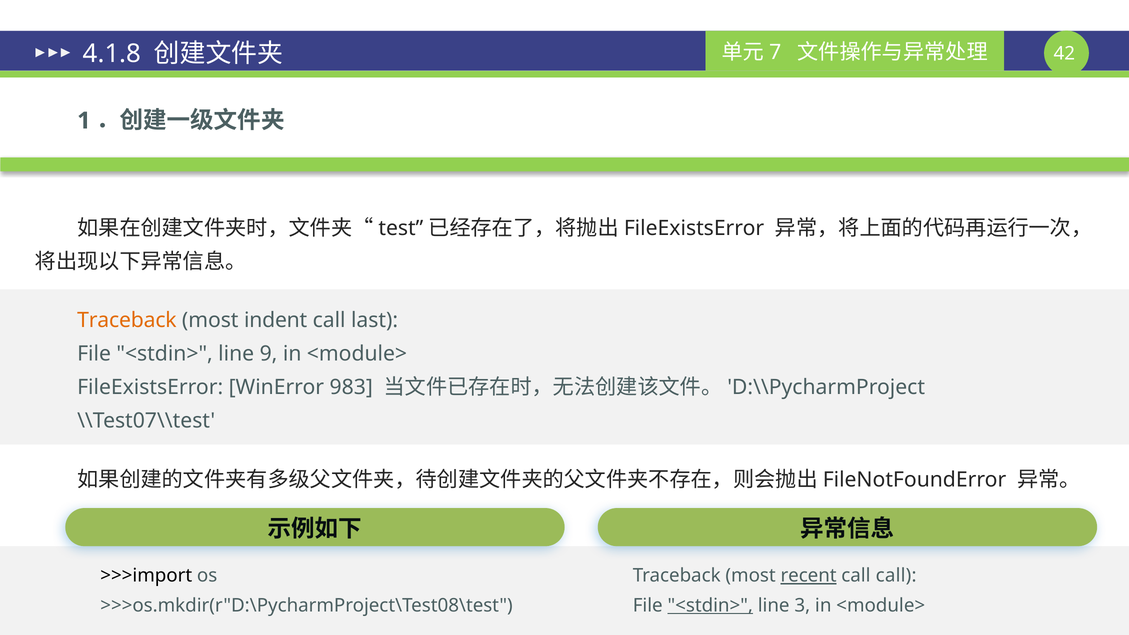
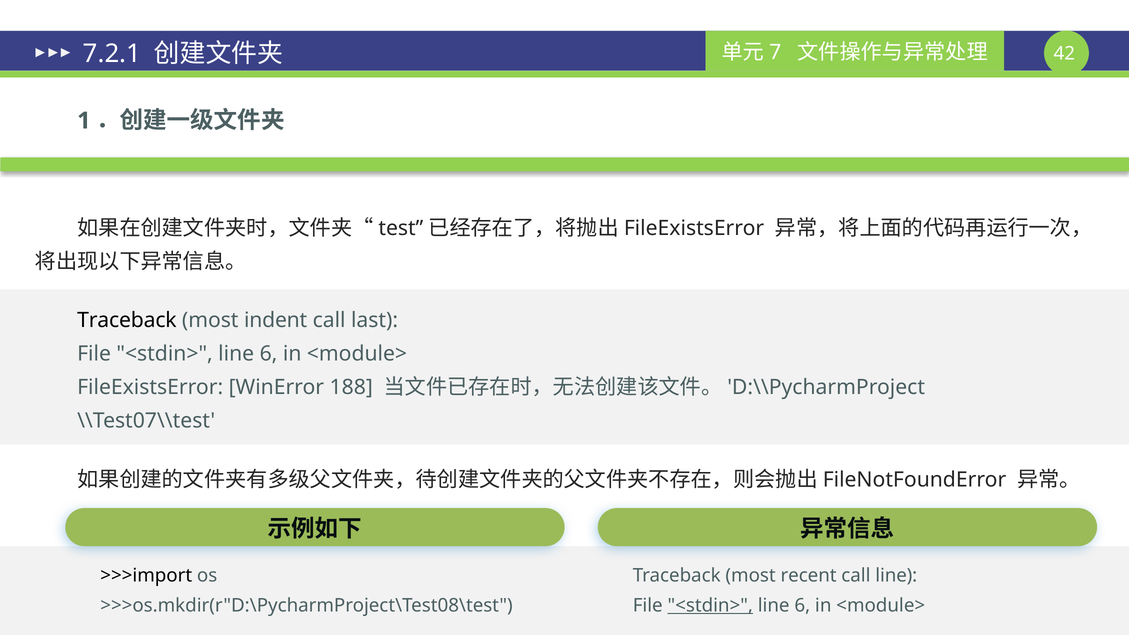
4.1.8: 4.1.8 -> 7.2.1 (112, 54)
Traceback colour: orange -> black (127, 320)
9: 9 -> 6 (269, 354)
983: 983 -> 188 (351, 387)
recent underline: present -> none (809, 575)
call call: call -> line (896, 575)
3: 3 -> 6 (802, 605)
